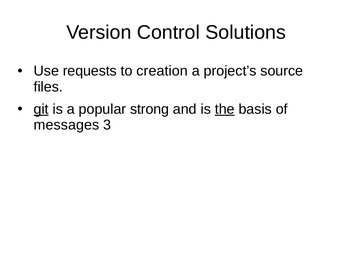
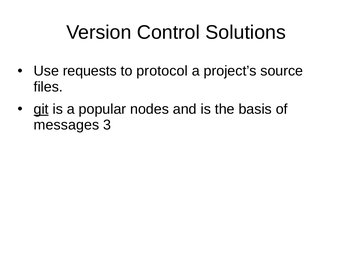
creation: creation -> protocol (162, 71)
strong: strong -> nodes (150, 109)
the underline: present -> none (225, 109)
